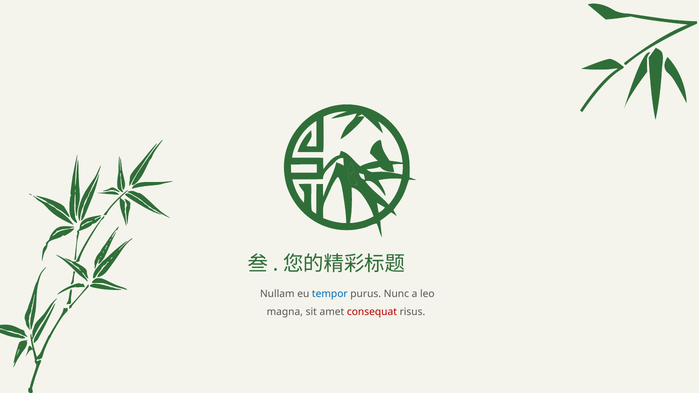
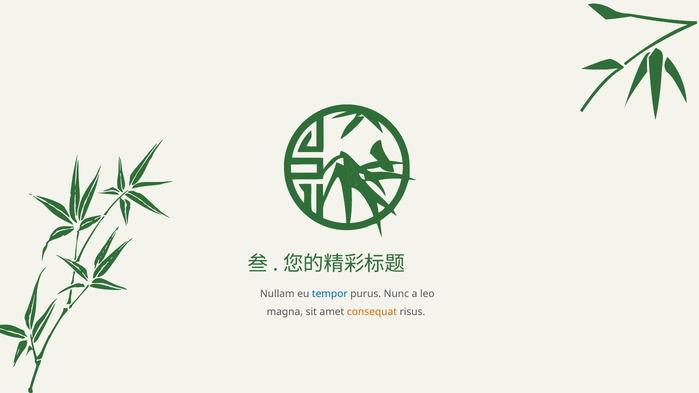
consequat colour: red -> orange (372, 312)
